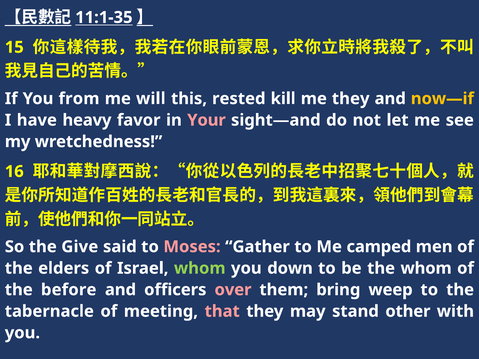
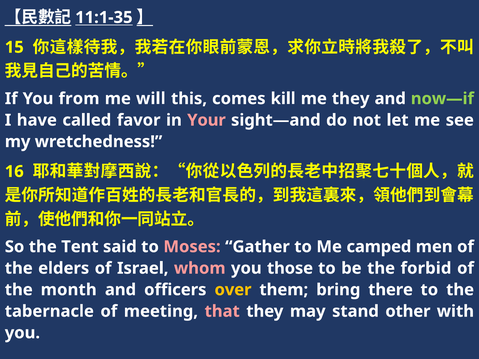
rested: rested -> comes (239, 99)
now—if colour: yellow -> light green (442, 99)
heavy: heavy -> called (87, 120)
Give: Give -> Tent (80, 247)
whom colour: light green -> pink (200, 268)
down: down -> those (290, 268)
the whom: whom -> forbid (426, 268)
before: before -> month (69, 290)
over colour: pink -> yellow (233, 290)
weep: weep -> there (391, 290)
